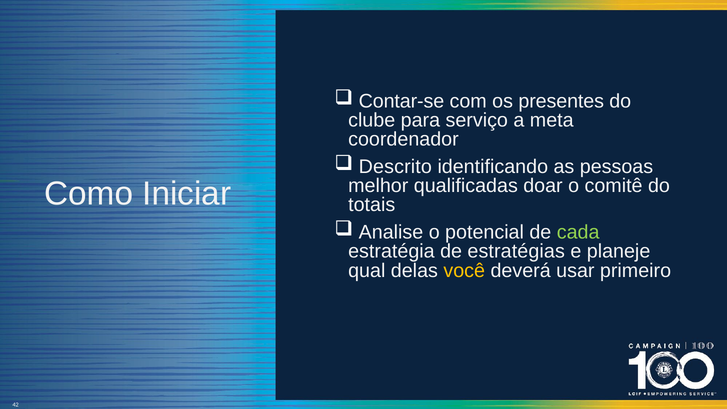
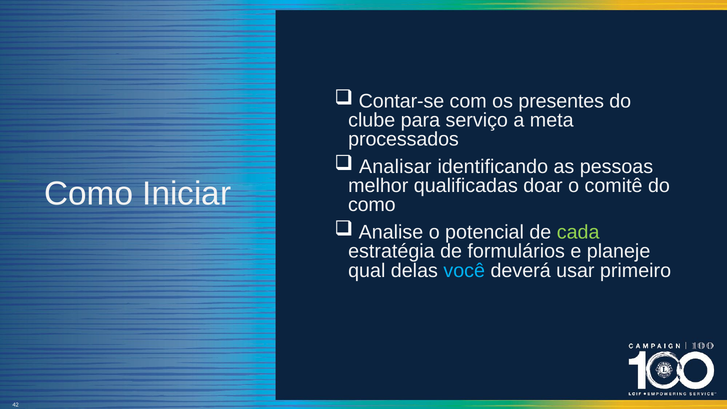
coordenador: coordenador -> processados (404, 139)
Descrito: Descrito -> Analisar (395, 167)
totais: totais -> como (372, 205)
estratégias: estratégias -> formulários (516, 251)
você colour: yellow -> light blue (464, 270)
